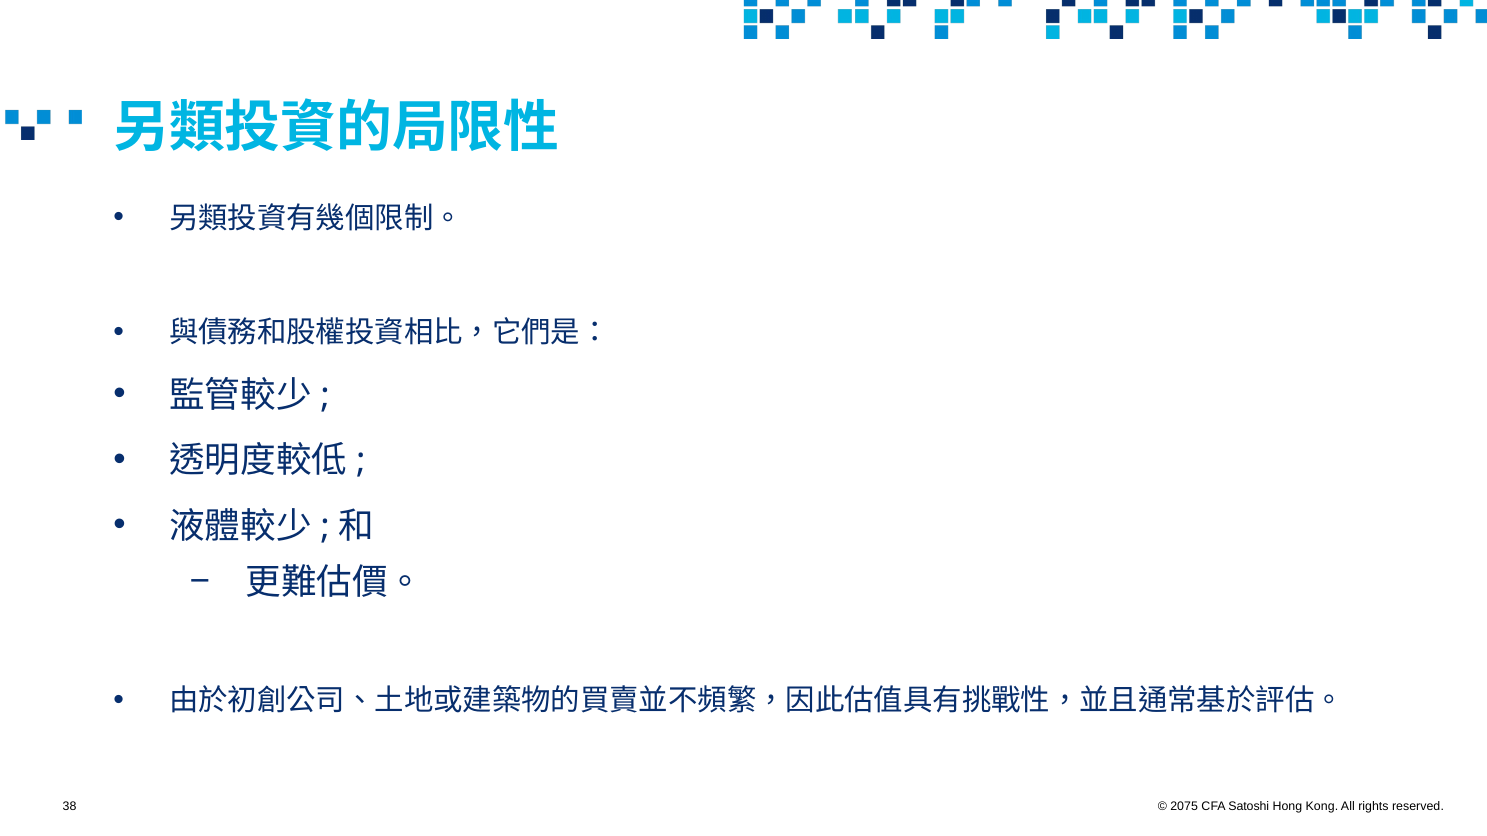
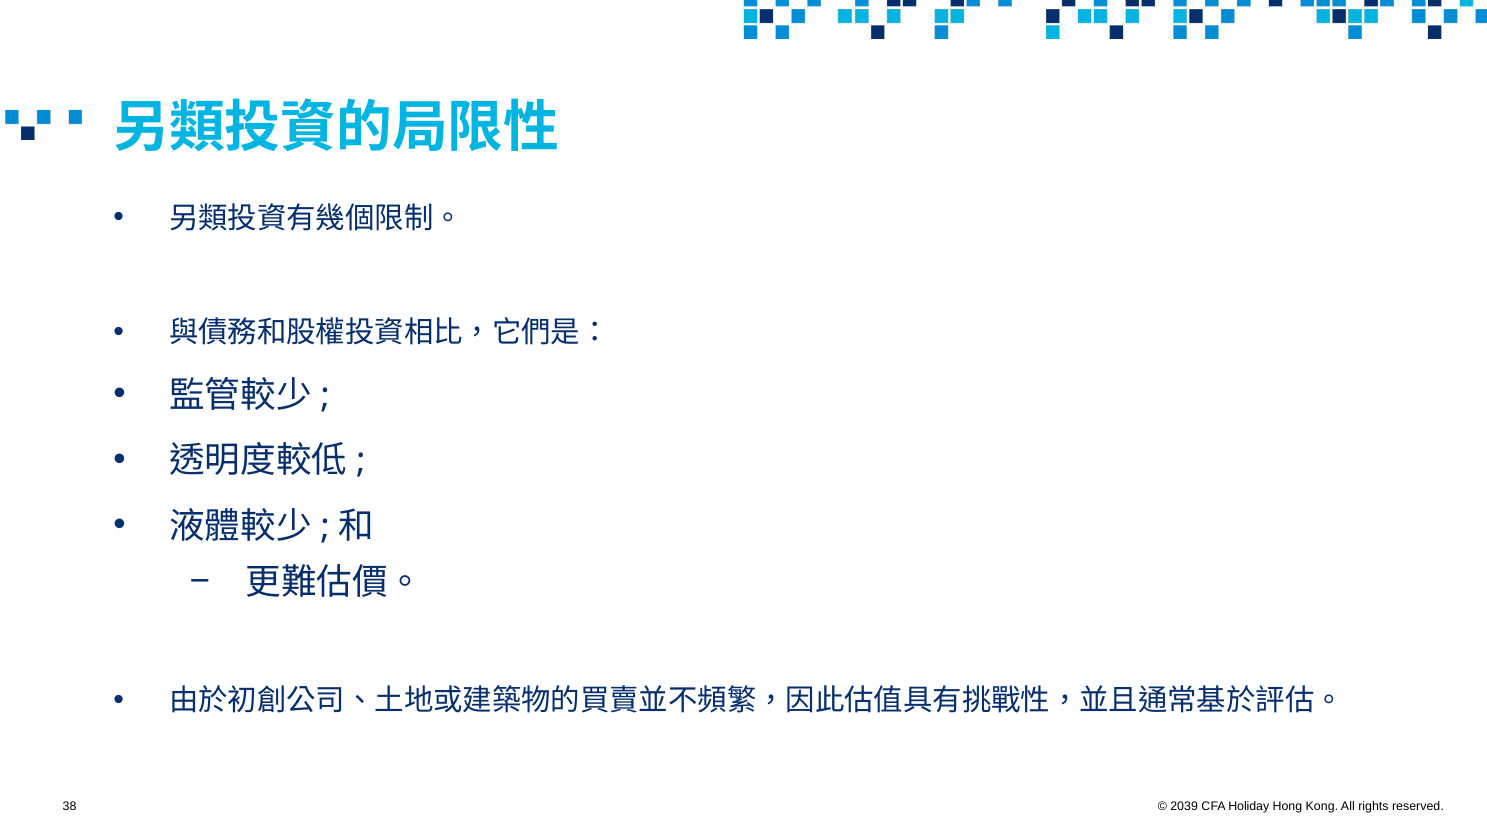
2075: 2075 -> 2039 (1184, 807)
Satoshi: Satoshi -> Holiday (1249, 807)
